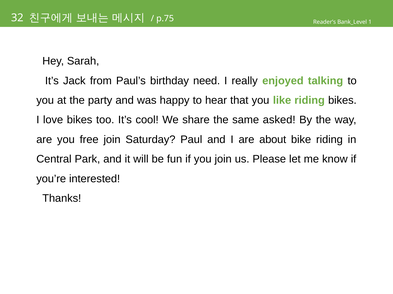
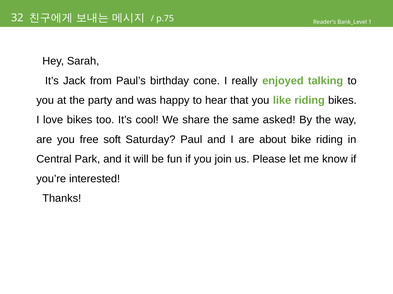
need: need -> cone (207, 81)
free join: join -> soft (112, 140)
